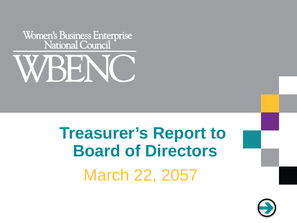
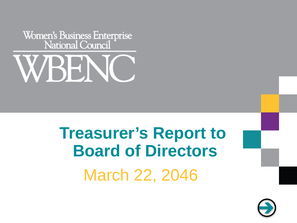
2057: 2057 -> 2046 (180, 175)
